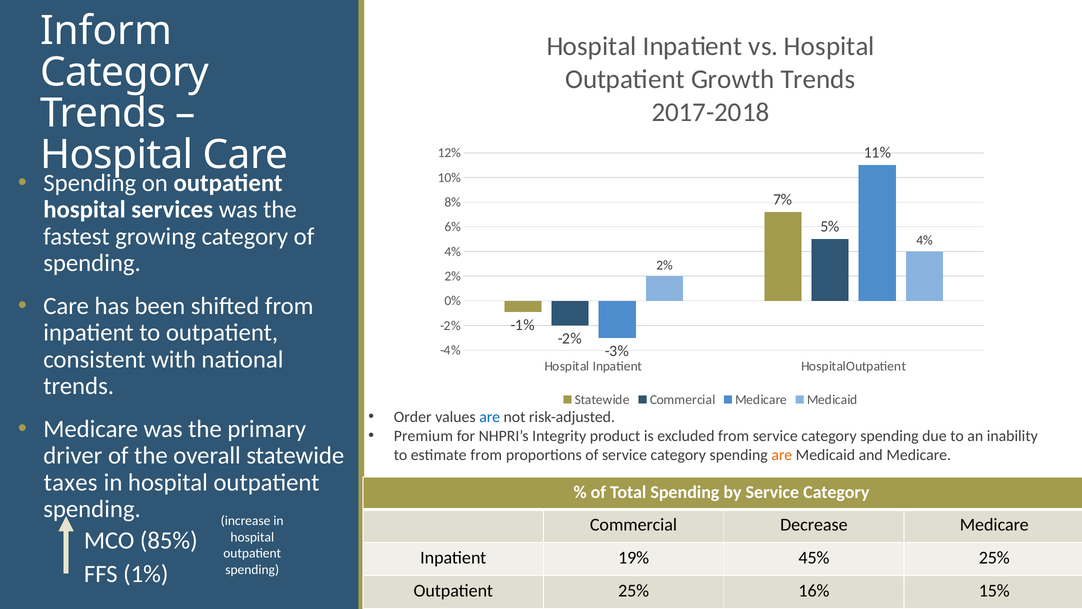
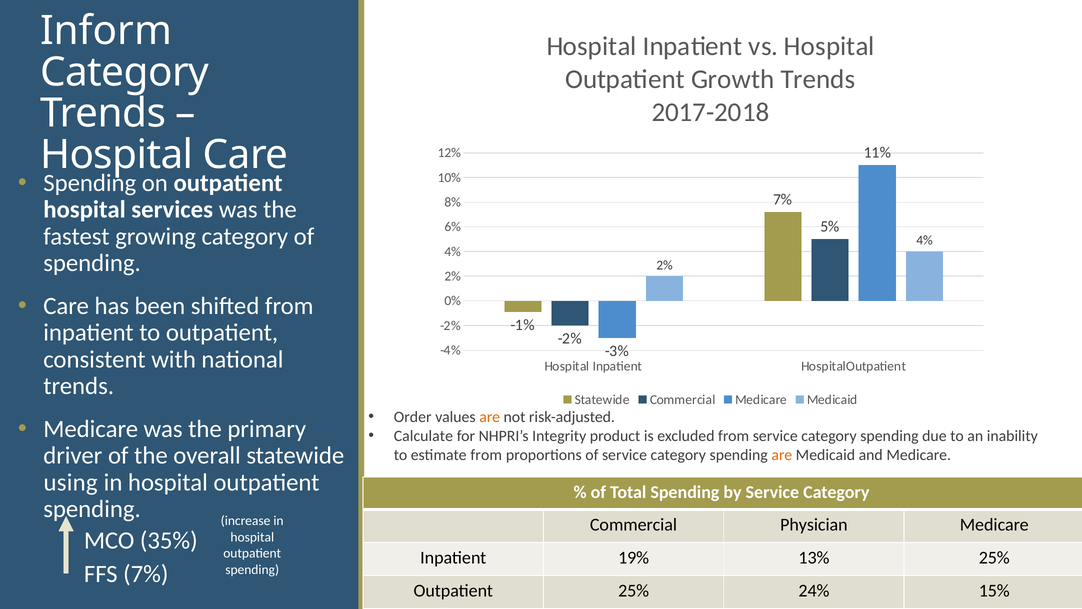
are colour: blue -> orange (490, 417)
Premium: Premium -> Calculate (423, 436)
taxes: taxes -> using (71, 482)
Decrease: Decrease -> Physician (814, 525)
85%: 85% -> 35% (169, 540)
45%: 45% -> 13% (814, 558)
FFS 1%: 1% -> 7% (146, 574)
16%: 16% -> 24% (814, 591)
